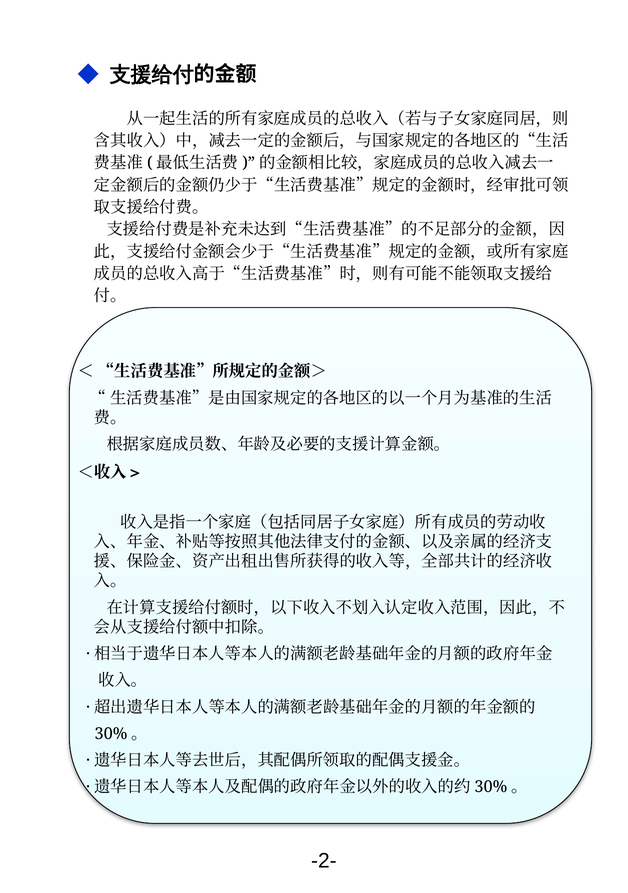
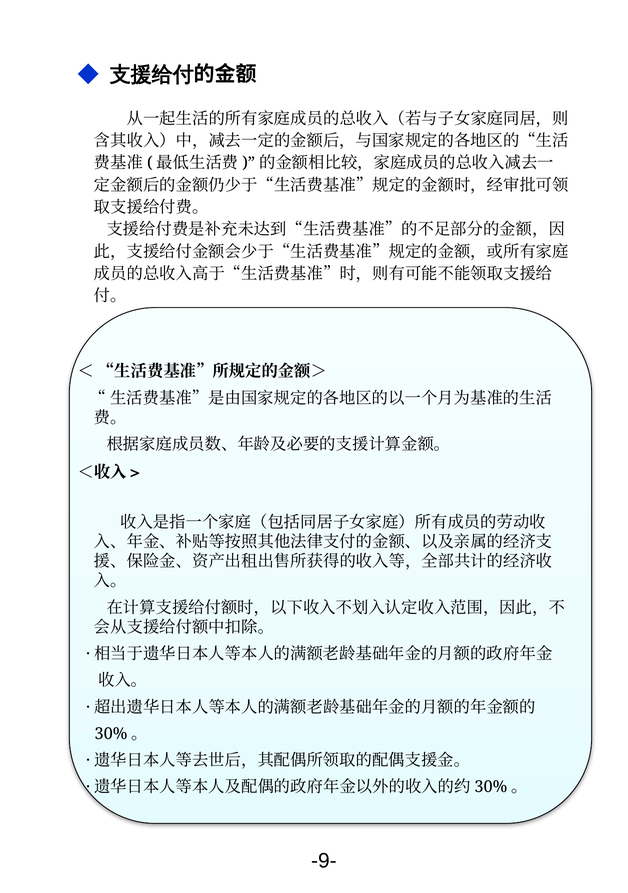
-2-: -2- -> -9- (324, 860)
